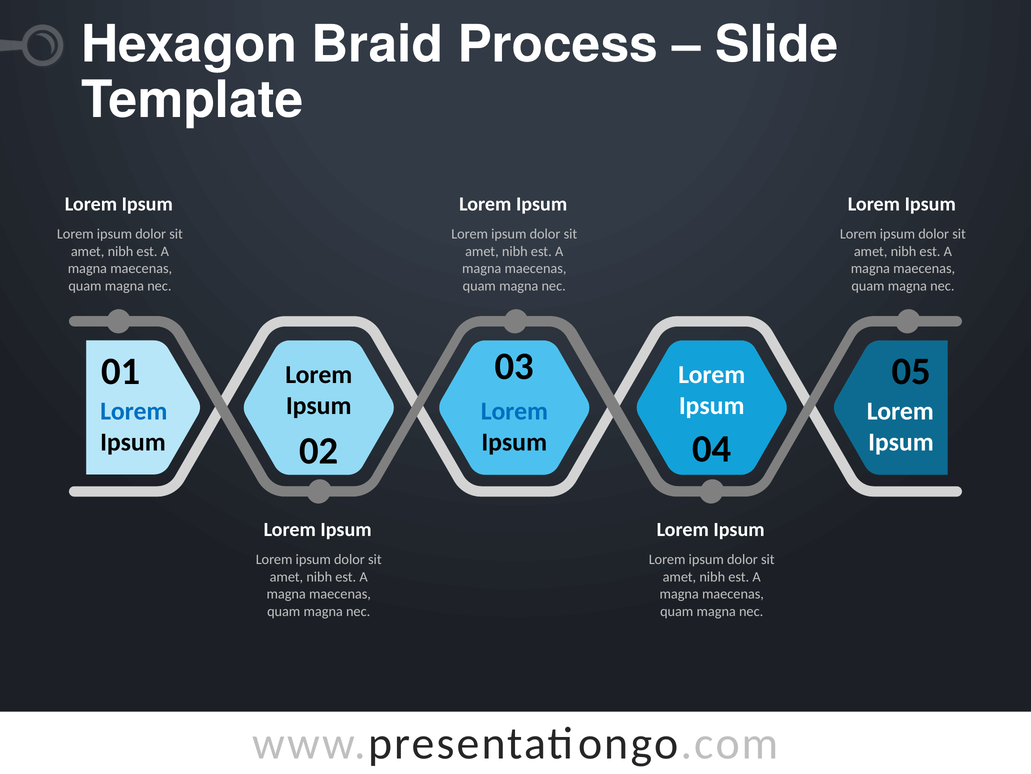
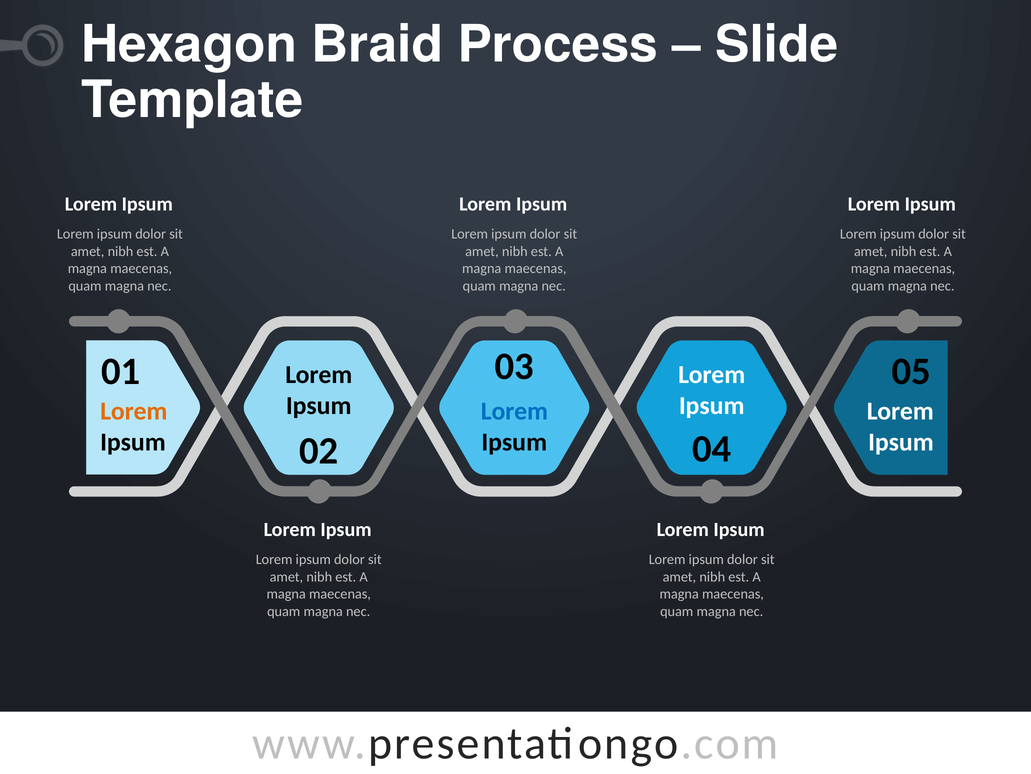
Lorem colour: blue -> orange (134, 411)
